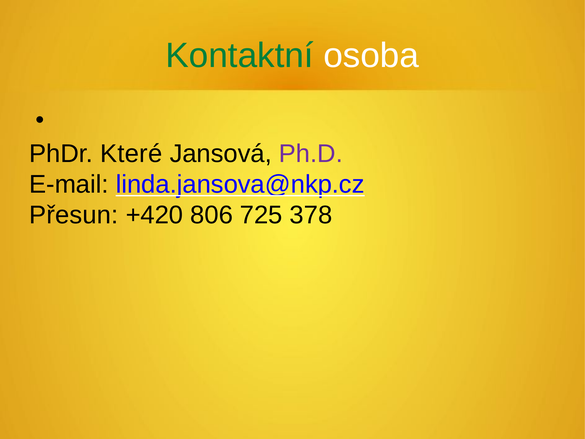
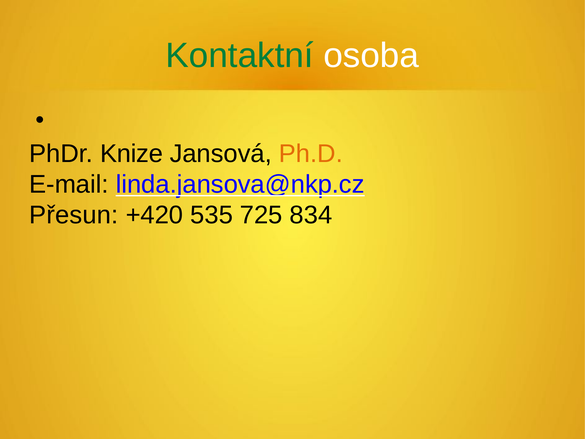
Které: Které -> Knize (132, 154)
Ph.D colour: purple -> orange (311, 154)
806: 806 -> 535 (212, 215)
378: 378 -> 834 (311, 215)
